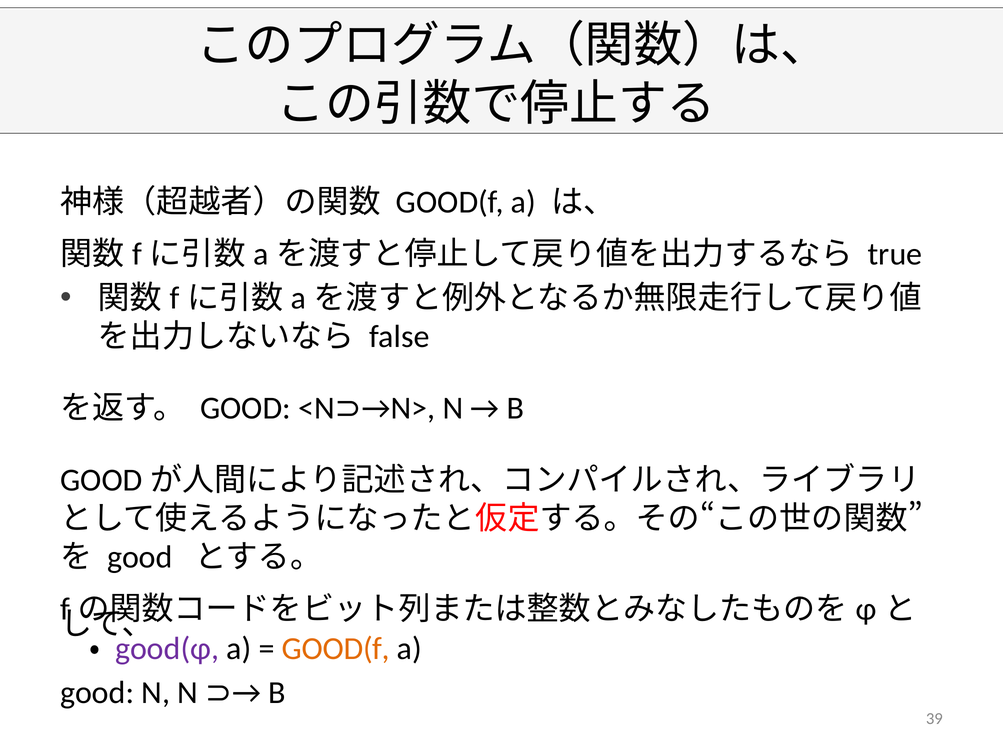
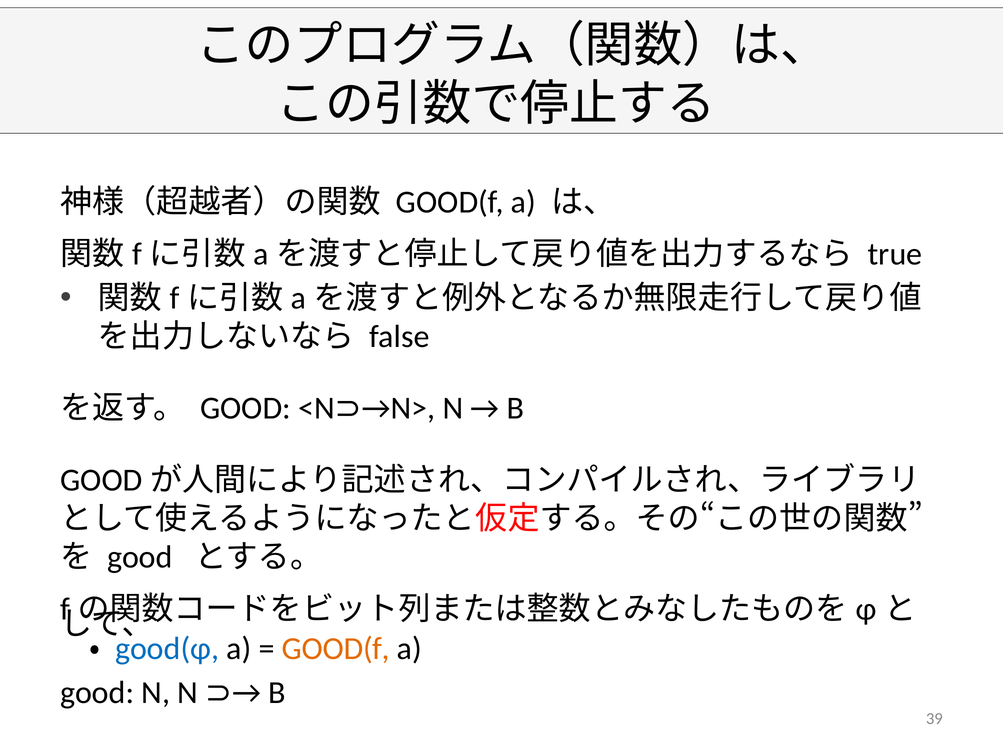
good(φ colour: purple -> blue (167, 648)
